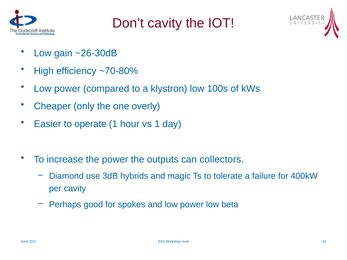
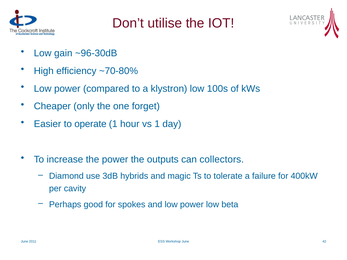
Don’t cavity: cavity -> utilise (165, 23)
~26-30dB: ~26-30dB -> ~96-30dB (96, 53)
overly: overly -> forget (146, 106)
